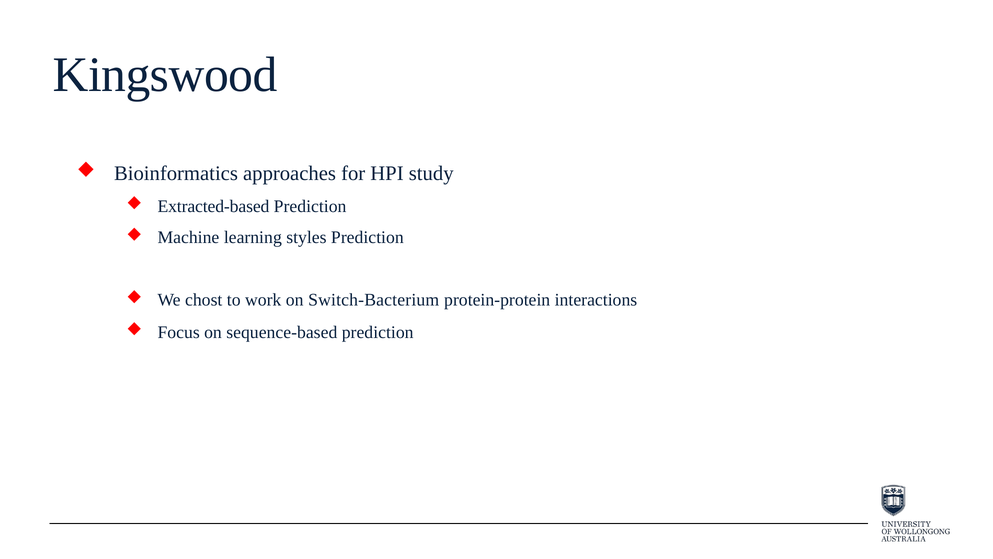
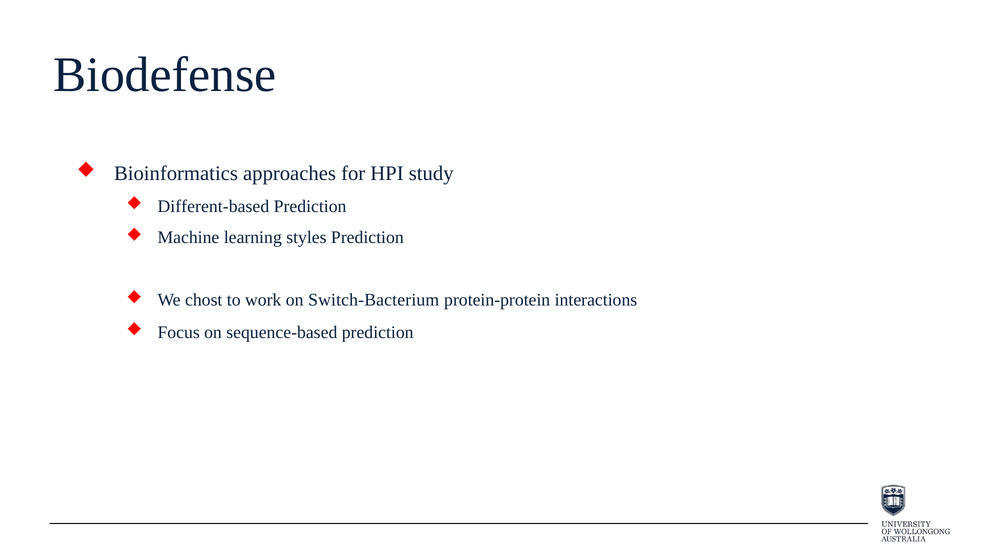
Kingswood: Kingswood -> Biodefense (165, 75)
Extracted-based: Extracted-based -> Different-based (213, 206)
